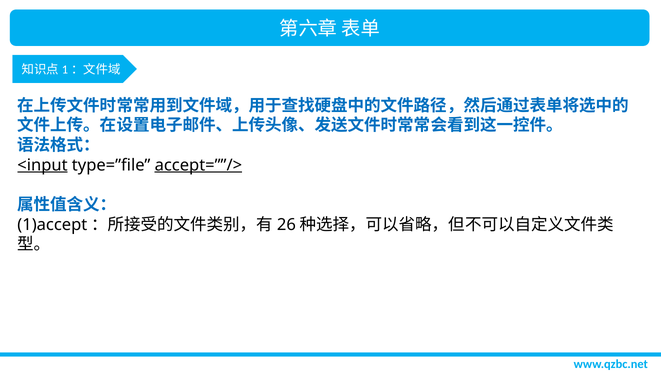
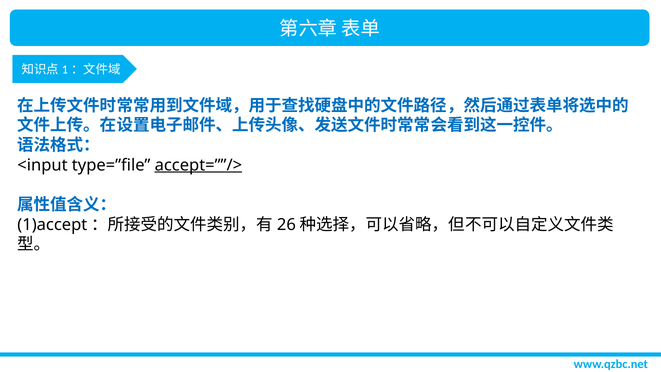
<input underline: present -> none (42, 165)
